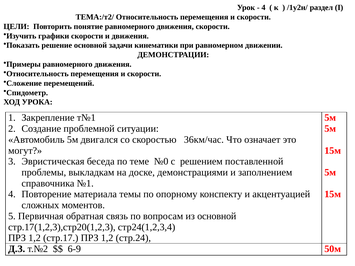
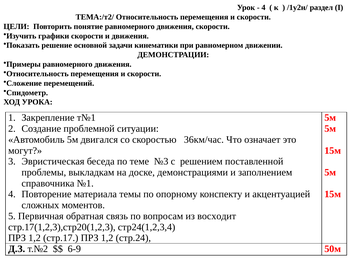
№0: №0 -> №3 (161, 162)
из основной: основной -> восходит (217, 216)
